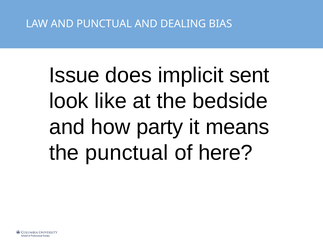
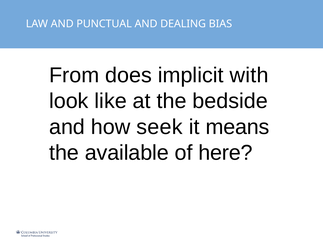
Issue: Issue -> From (74, 75)
sent: sent -> with (249, 75)
party: party -> seek (160, 127)
the punctual: punctual -> available (127, 153)
